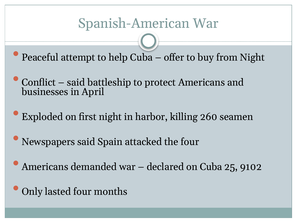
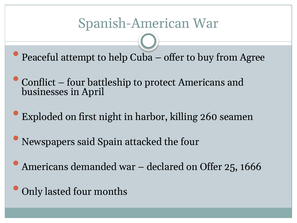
from Night: Night -> Agree (252, 57)
said: said -> four (76, 82)
on Cuba: Cuba -> Offer (211, 167)
9102: 9102 -> 1666 (251, 167)
